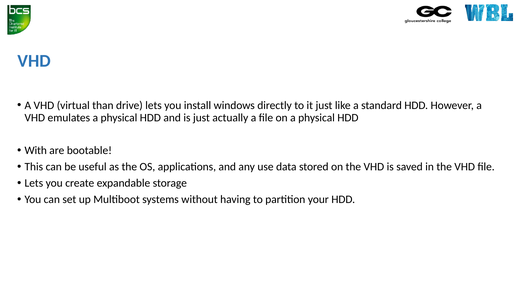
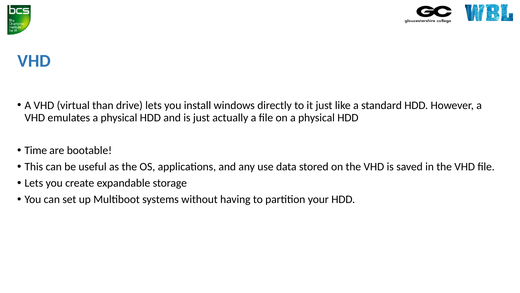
With: With -> Time (36, 150)
